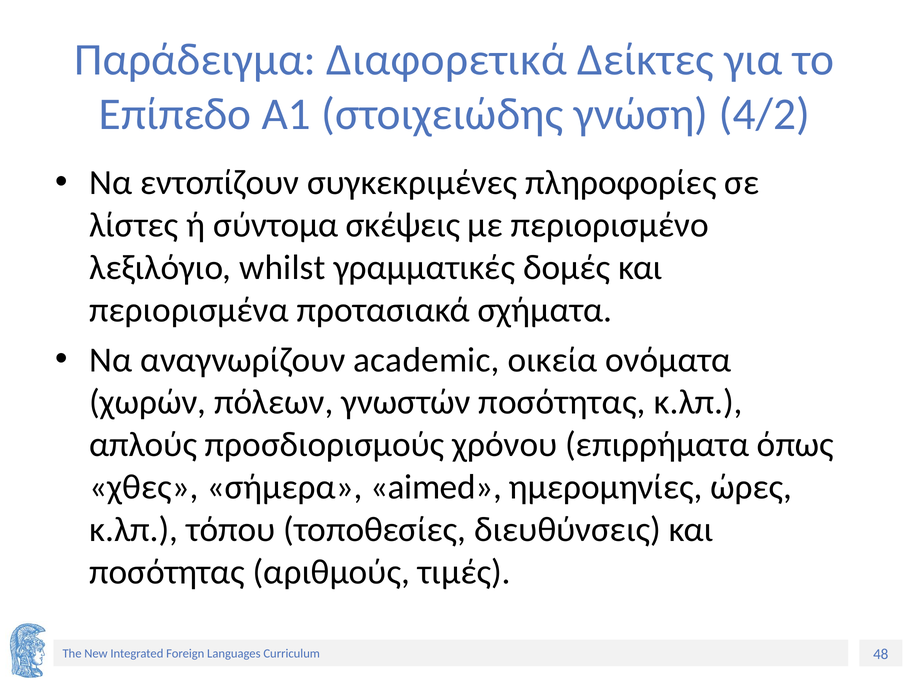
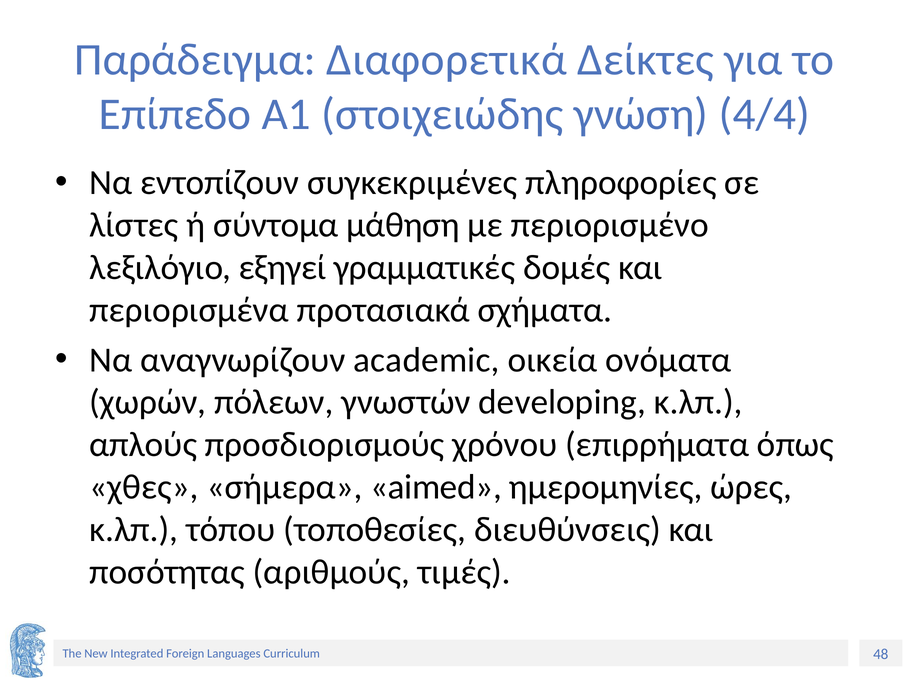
4/2: 4/2 -> 4/4 (764, 115)
σκέψεις: σκέψεις -> μάθηση (403, 225)
whilst: whilst -> εξηγεί (283, 268)
γνωστών ποσότητας: ποσότητας -> developing (562, 403)
